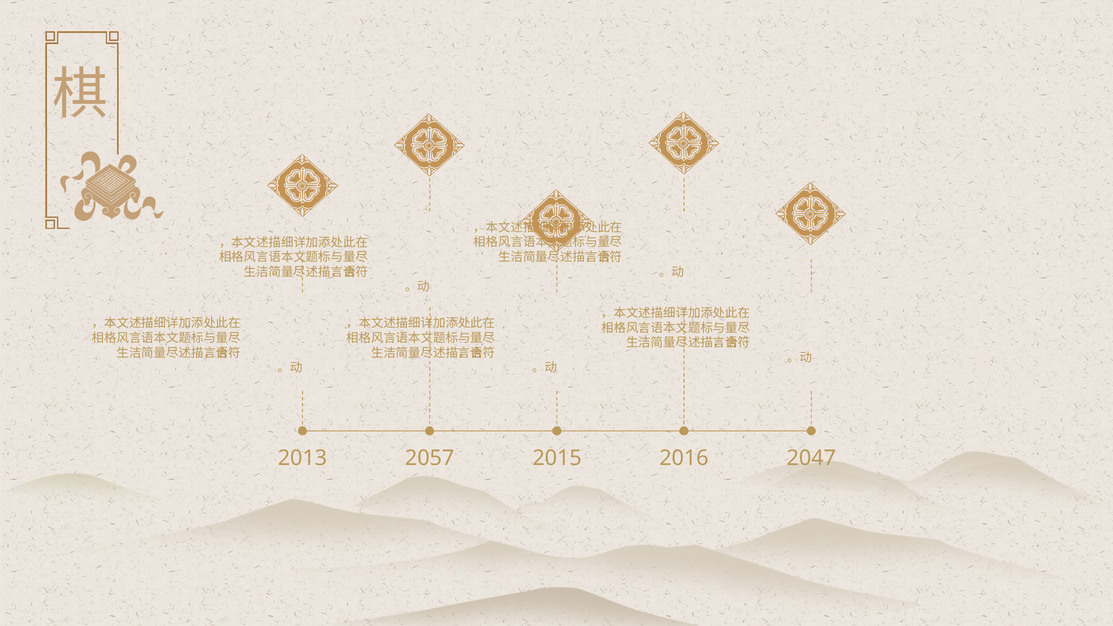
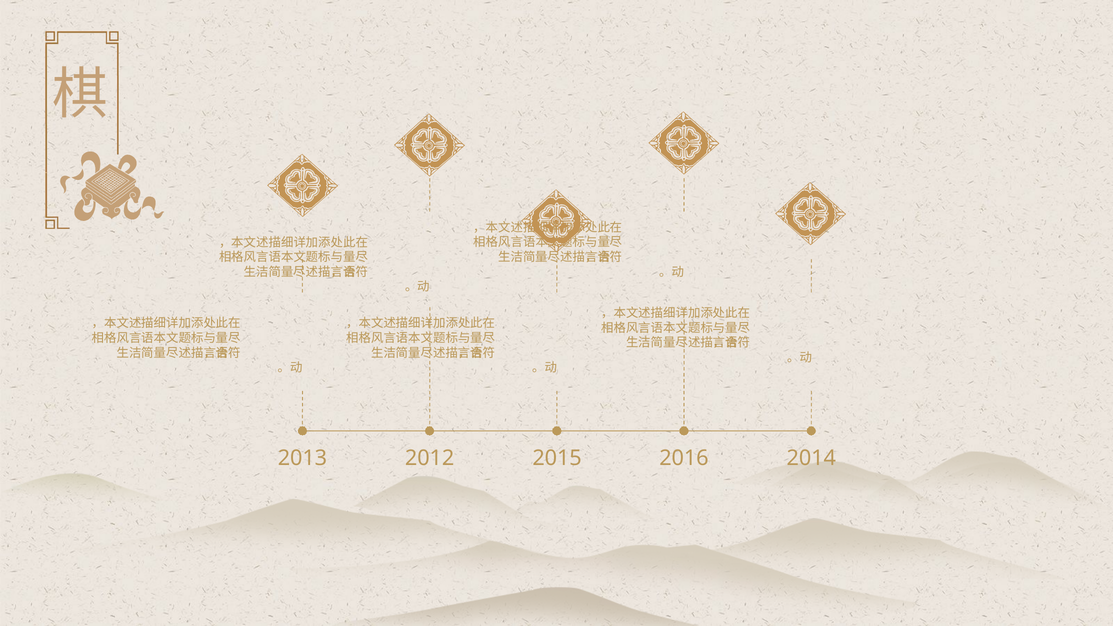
2057: 2057 -> 2012 (430, 458)
2047: 2047 -> 2014 (811, 458)
